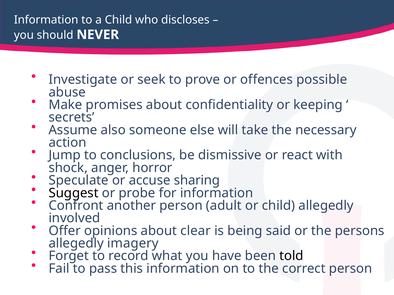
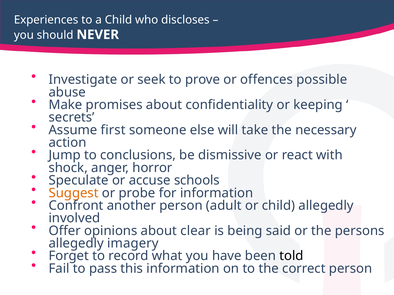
Information: Information -> Experiences (46, 20)
also: also -> first (113, 130)
sharing: sharing -> schools (197, 181)
Suggest colour: black -> orange (74, 193)
